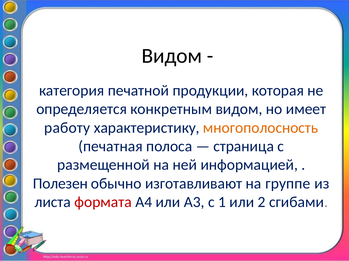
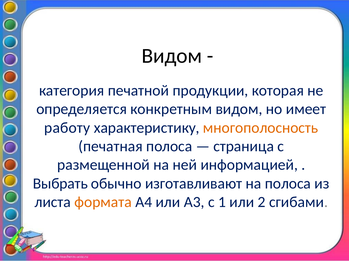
Полезен: Полезен -> Выбрать (60, 184)
на группе: группе -> полоса (288, 184)
формата colour: red -> orange (103, 203)
